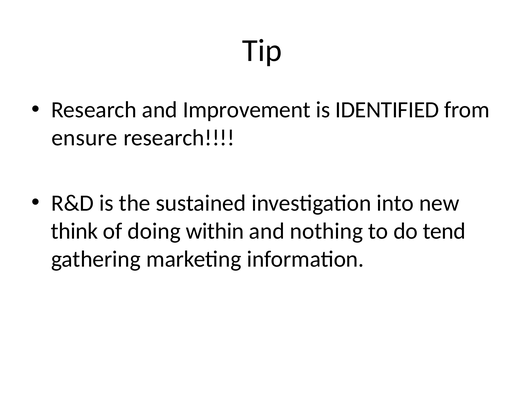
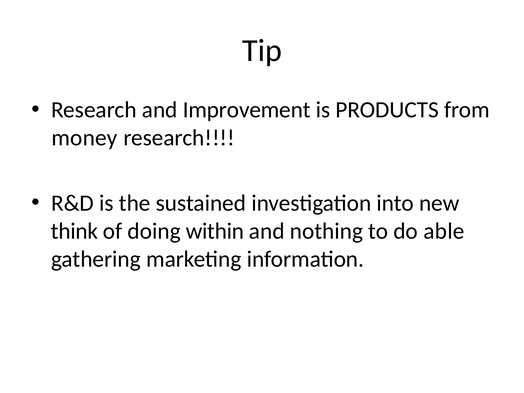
IDENTIFIED: IDENTIFIED -> PRODUCTS (387, 110)
ensure: ensure -> money (84, 138)
tend: tend -> able (444, 231)
